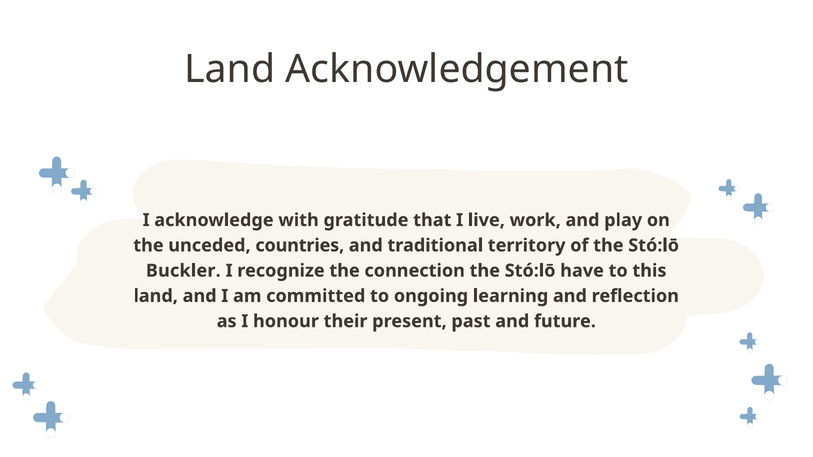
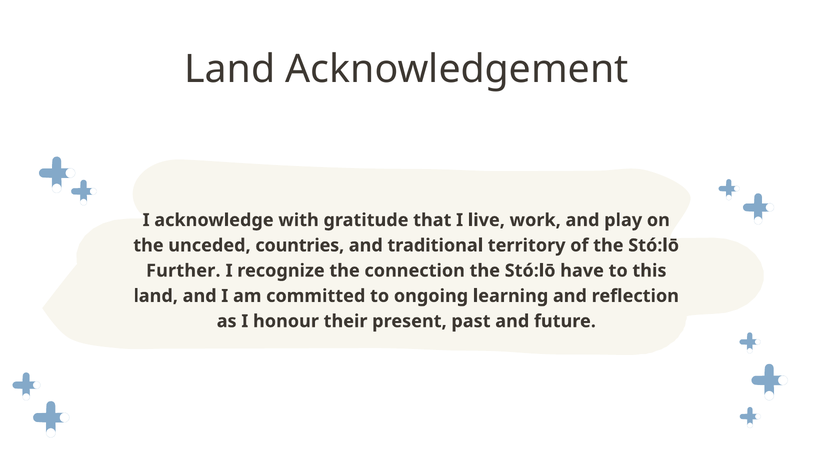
Buckler: Buckler -> Further (183, 271)
